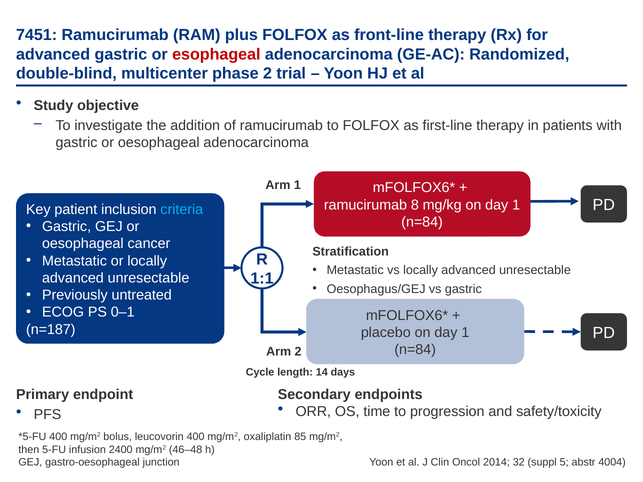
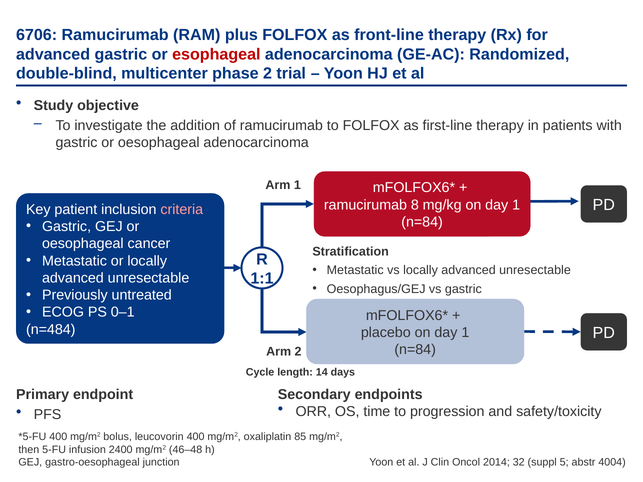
7451: 7451 -> 6706 (37, 35)
criteria colour: light blue -> pink (182, 210)
n=187: n=187 -> n=484 (51, 330)
